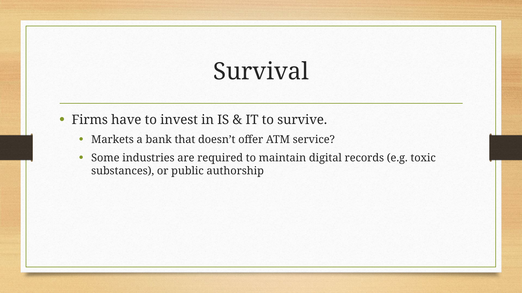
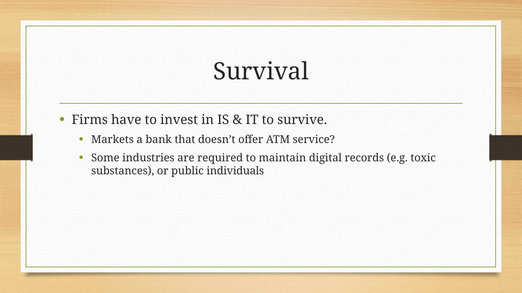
authorship: authorship -> individuals (235, 171)
